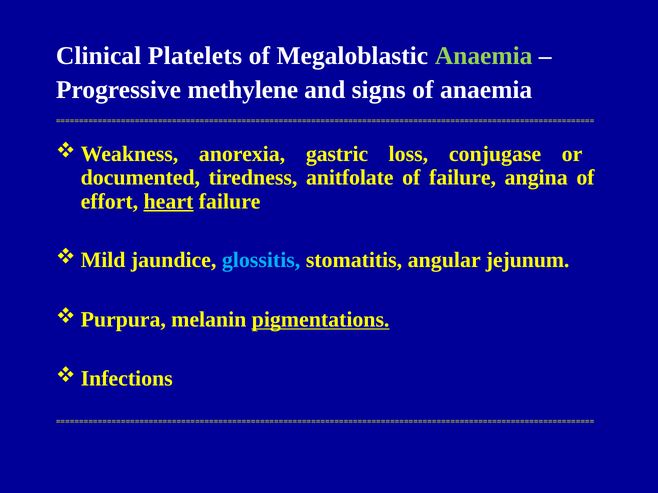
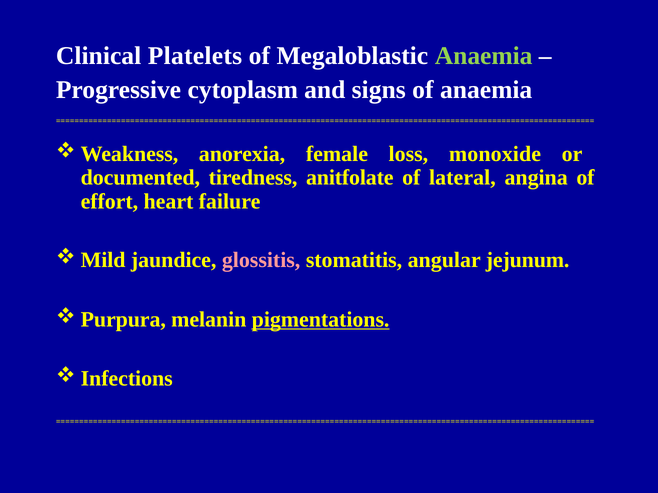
methylene: methylene -> cytoplasm (243, 90)
gastric: gastric -> female (337, 154)
conjugase: conjugase -> monoxide (495, 154)
of failure: failure -> lateral (462, 178)
heart underline: present -> none (168, 202)
glossitis colour: light blue -> pink (261, 261)
